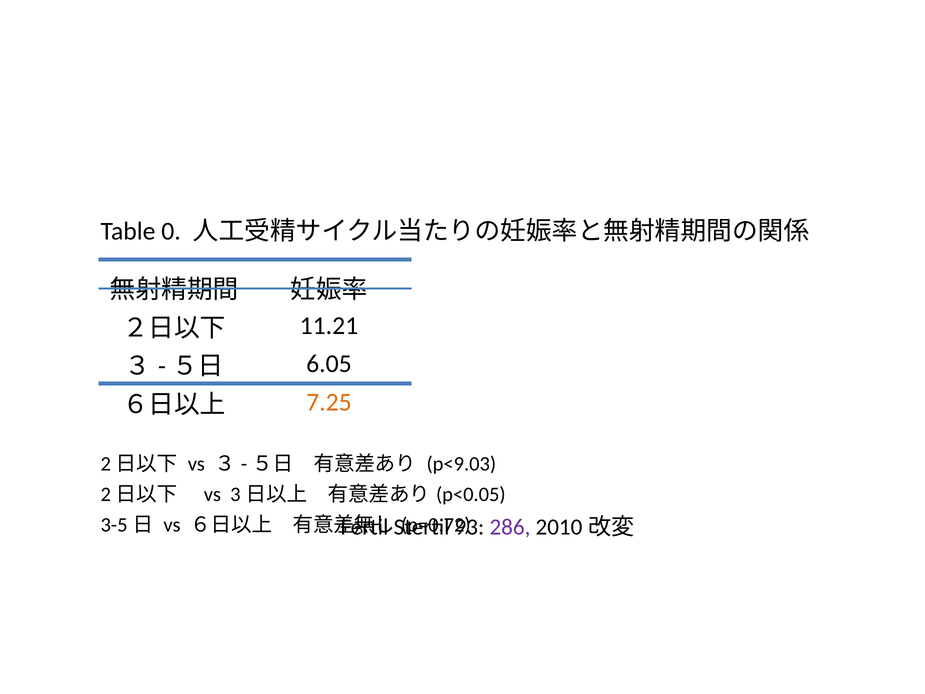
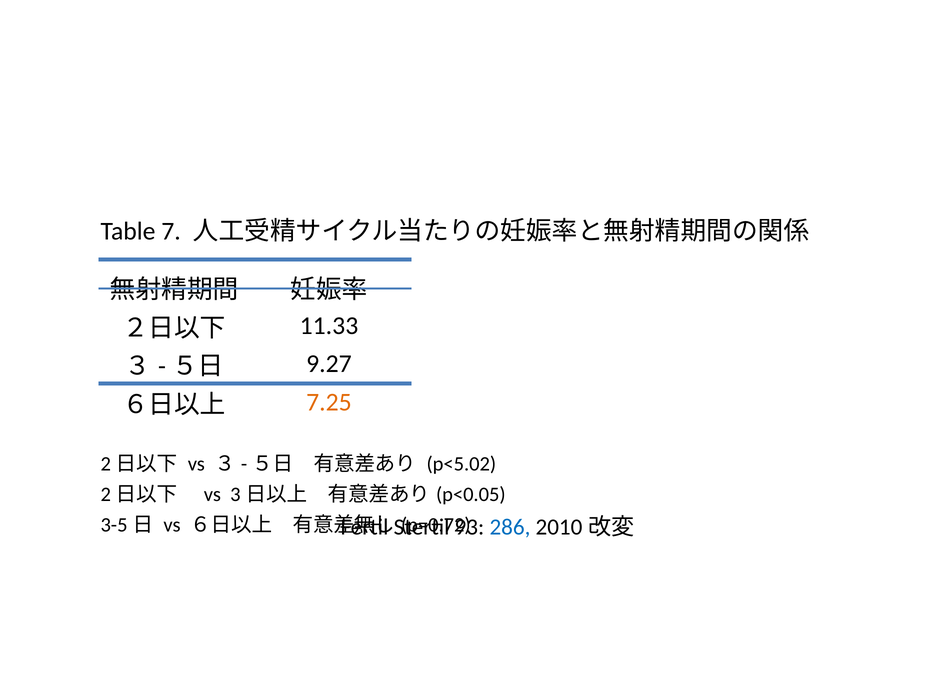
0: 0 -> 7 (171, 231)
11.21: 11.21 -> 11.33 (329, 325)
6.05: 6.05 -> 9.27 (329, 364)
p<9.03: p<9.03 -> p<5.02 (461, 464)
286 colour: purple -> blue (510, 527)
